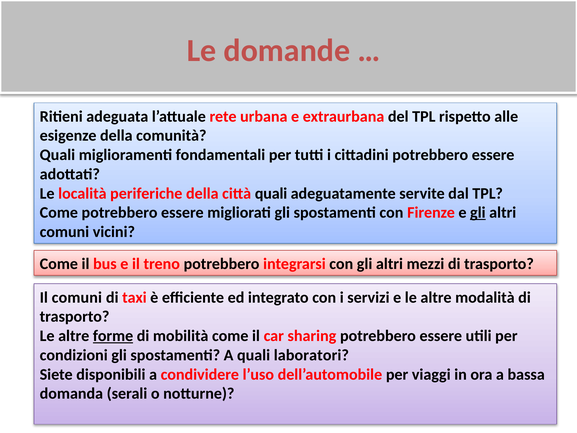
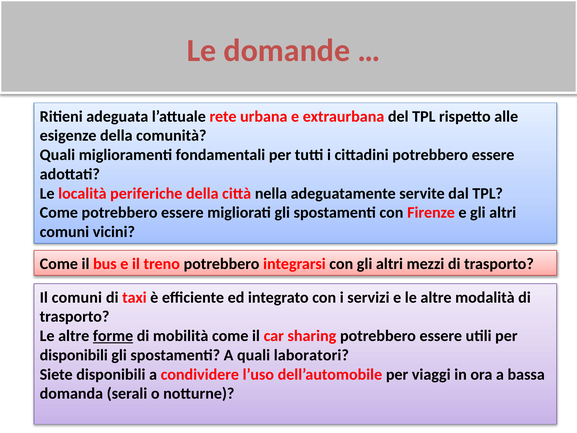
città quali: quali -> nella (271, 193)
gli underline: present -> none (478, 213)
condizioni: condizioni -> disponibili (74, 355)
